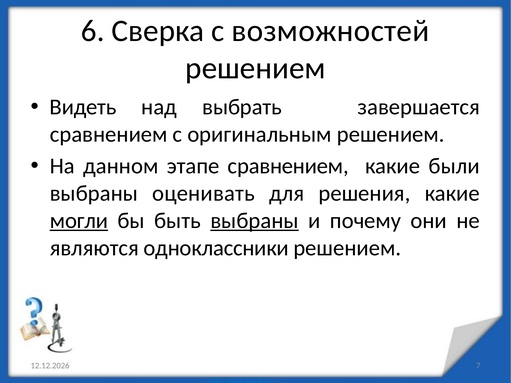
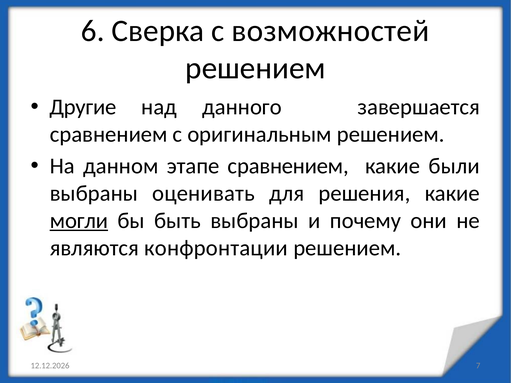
Видеть: Видеть -> Другие (83, 107)
выбрать: выбрать -> данного (242, 107)
выбраны underline: present -> none (254, 221)
одноклассники: одноклассники -> конфронтации (216, 248)
